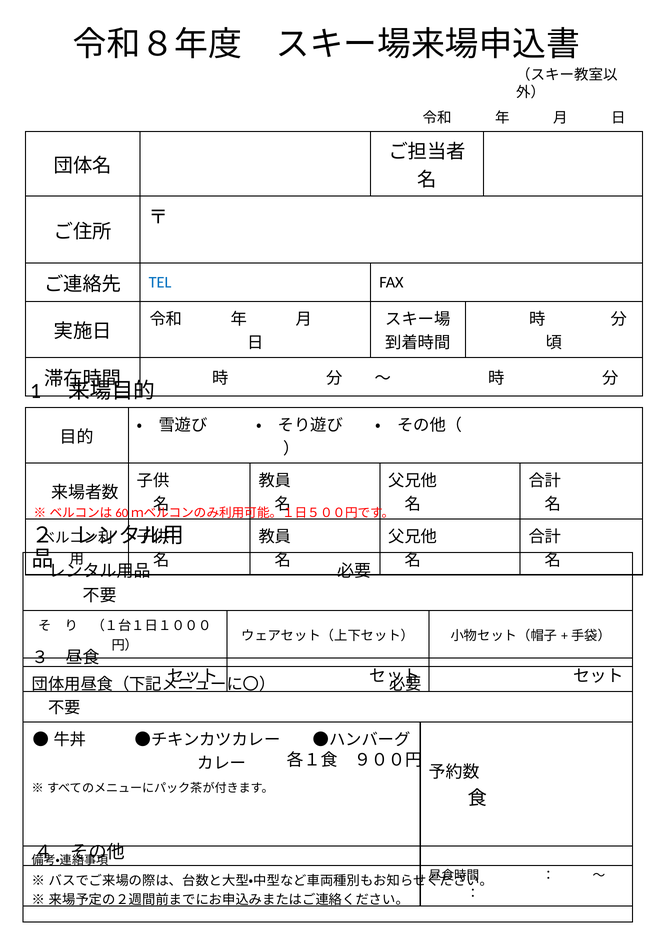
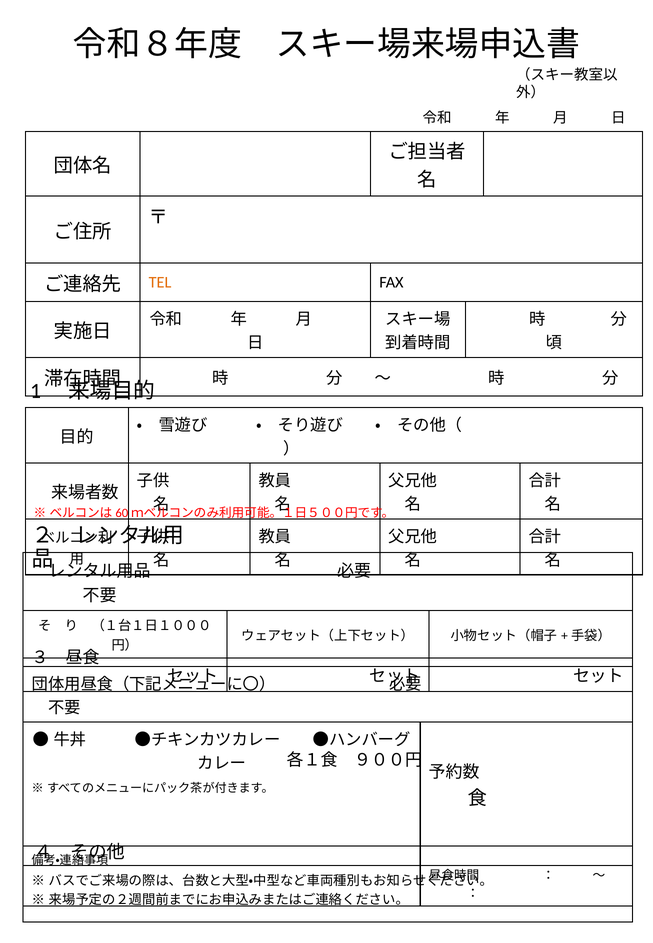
TEL colour: blue -> orange (160, 283)
